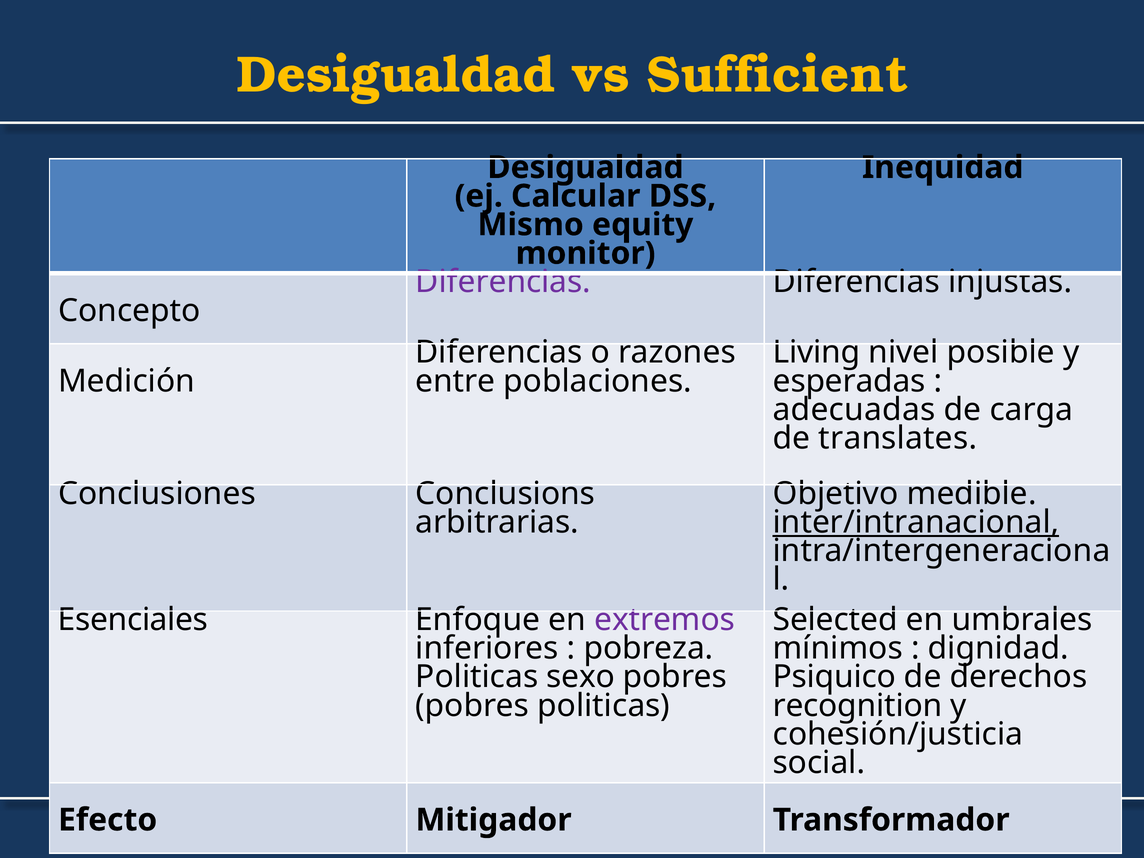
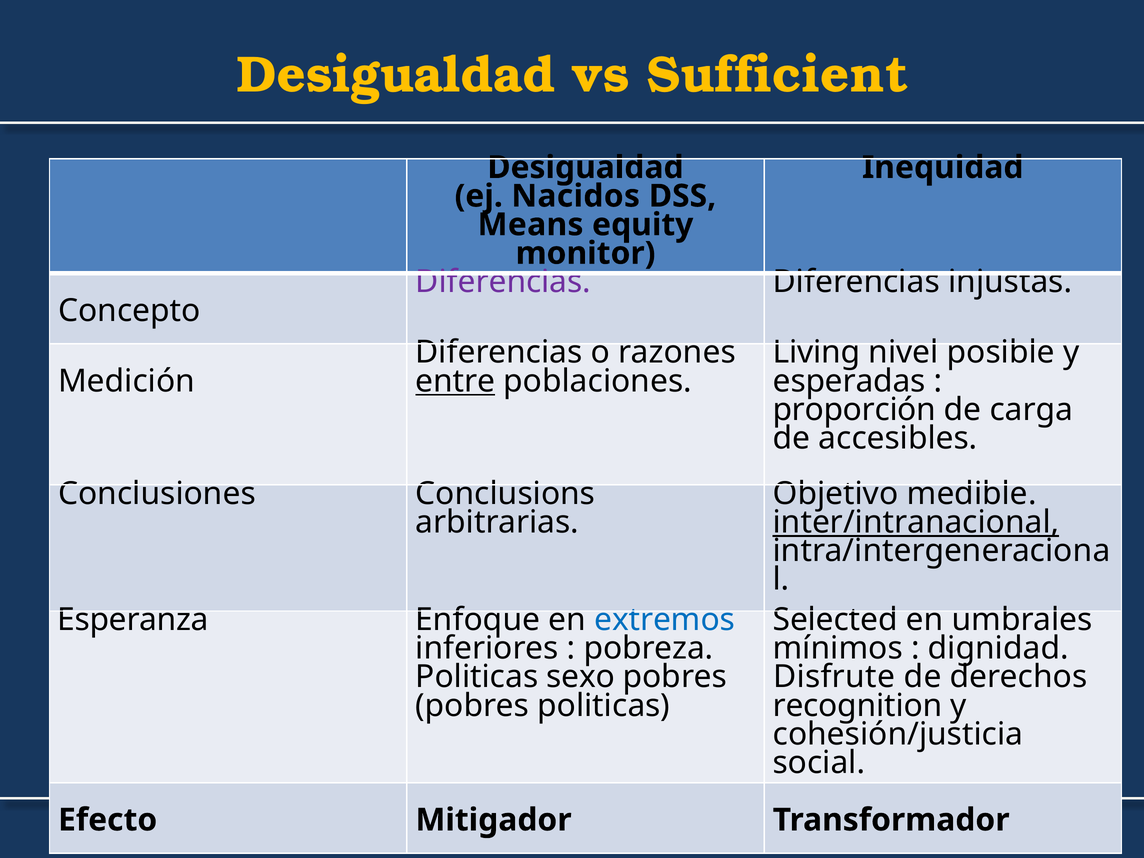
Calcular: Calcular -> Nacidos (576, 196)
Mismo: Mismo -> Means (530, 225)
entre underline: none -> present (455, 381)
adecuadas: adecuadas -> proporción (854, 410)
translates: translates -> accesibles (898, 438)
Esenciales: Esenciales -> Esperanza (133, 620)
extremos colour: purple -> blue (665, 620)
Psiquico: Psiquico -> Disfrute (834, 677)
